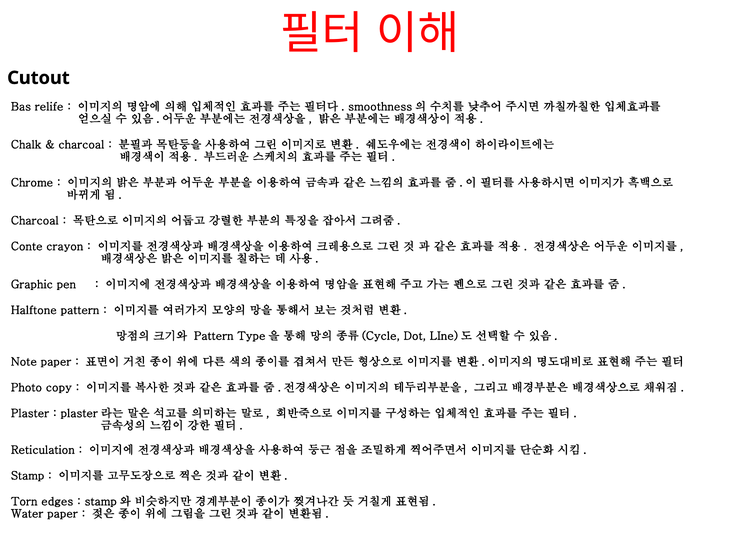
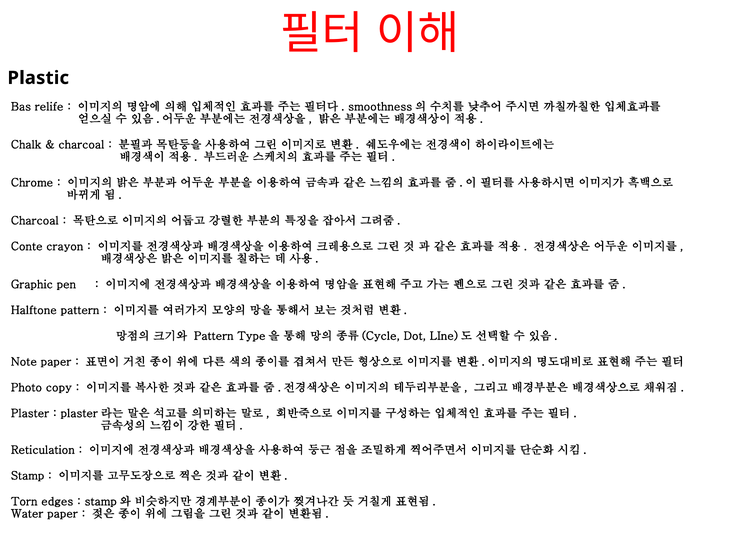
Cutout: Cutout -> Plastic (38, 78)
